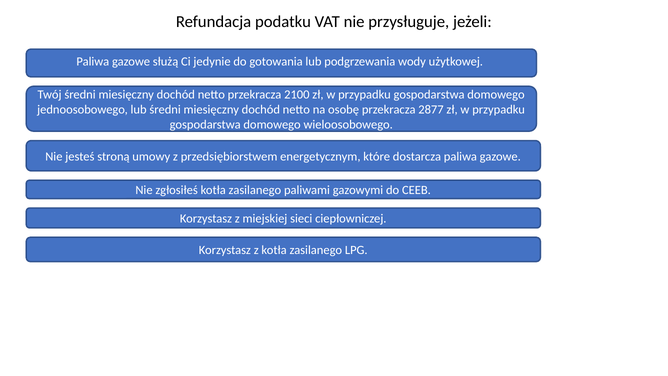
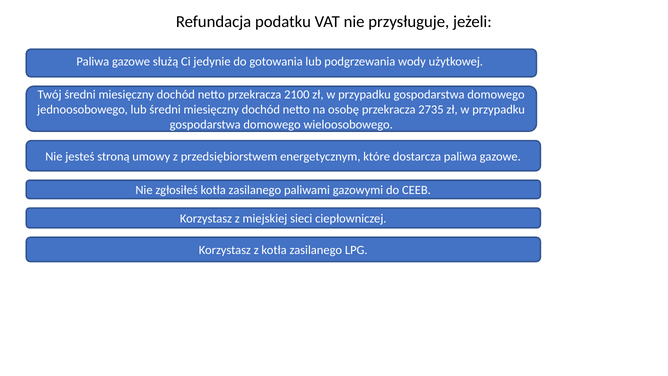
2877: 2877 -> 2735 (431, 110)
